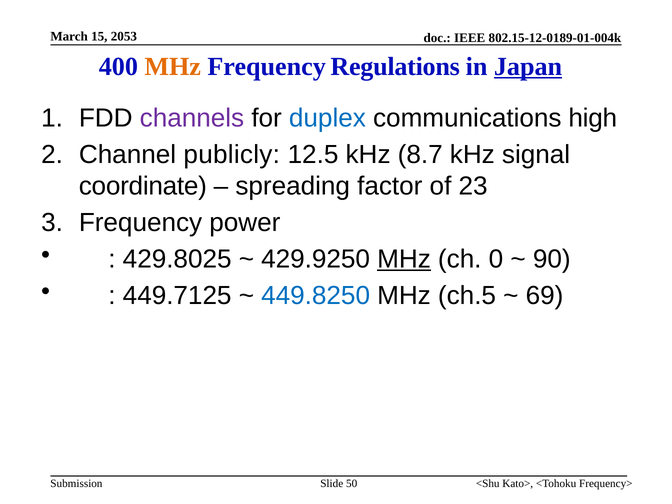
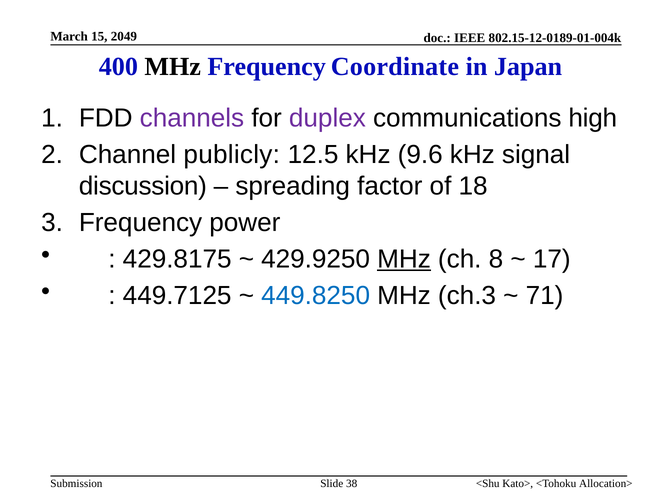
2053: 2053 -> 2049 (124, 37)
MHz colour: orange -> black (173, 66)
Regulations: Regulations -> Coordinate (395, 66)
Japan underline: present -> none (528, 66)
duplex colour: blue -> purple (327, 118)
8.7: 8.7 -> 9.6 (420, 155)
coordinate: coordinate -> discussion (143, 186)
23: 23 -> 18 (473, 186)
429.8025: 429.8025 -> 429.8175 (177, 259)
0: 0 -> 8 (496, 259)
90: 90 -> 17 (552, 259)
ch.5: ch.5 -> ch.3 (467, 296)
69: 69 -> 71 (545, 296)
Frequency>: Frequency> -> Allocation> (606, 483)
50: 50 -> 38 (352, 483)
